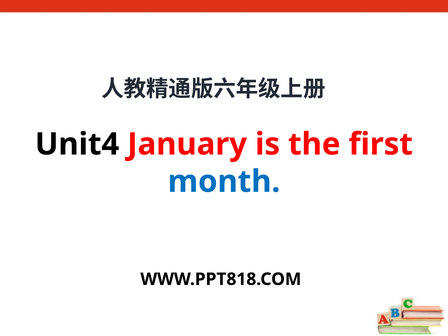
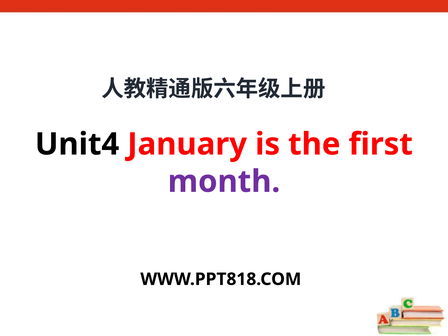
month colour: blue -> purple (224, 182)
